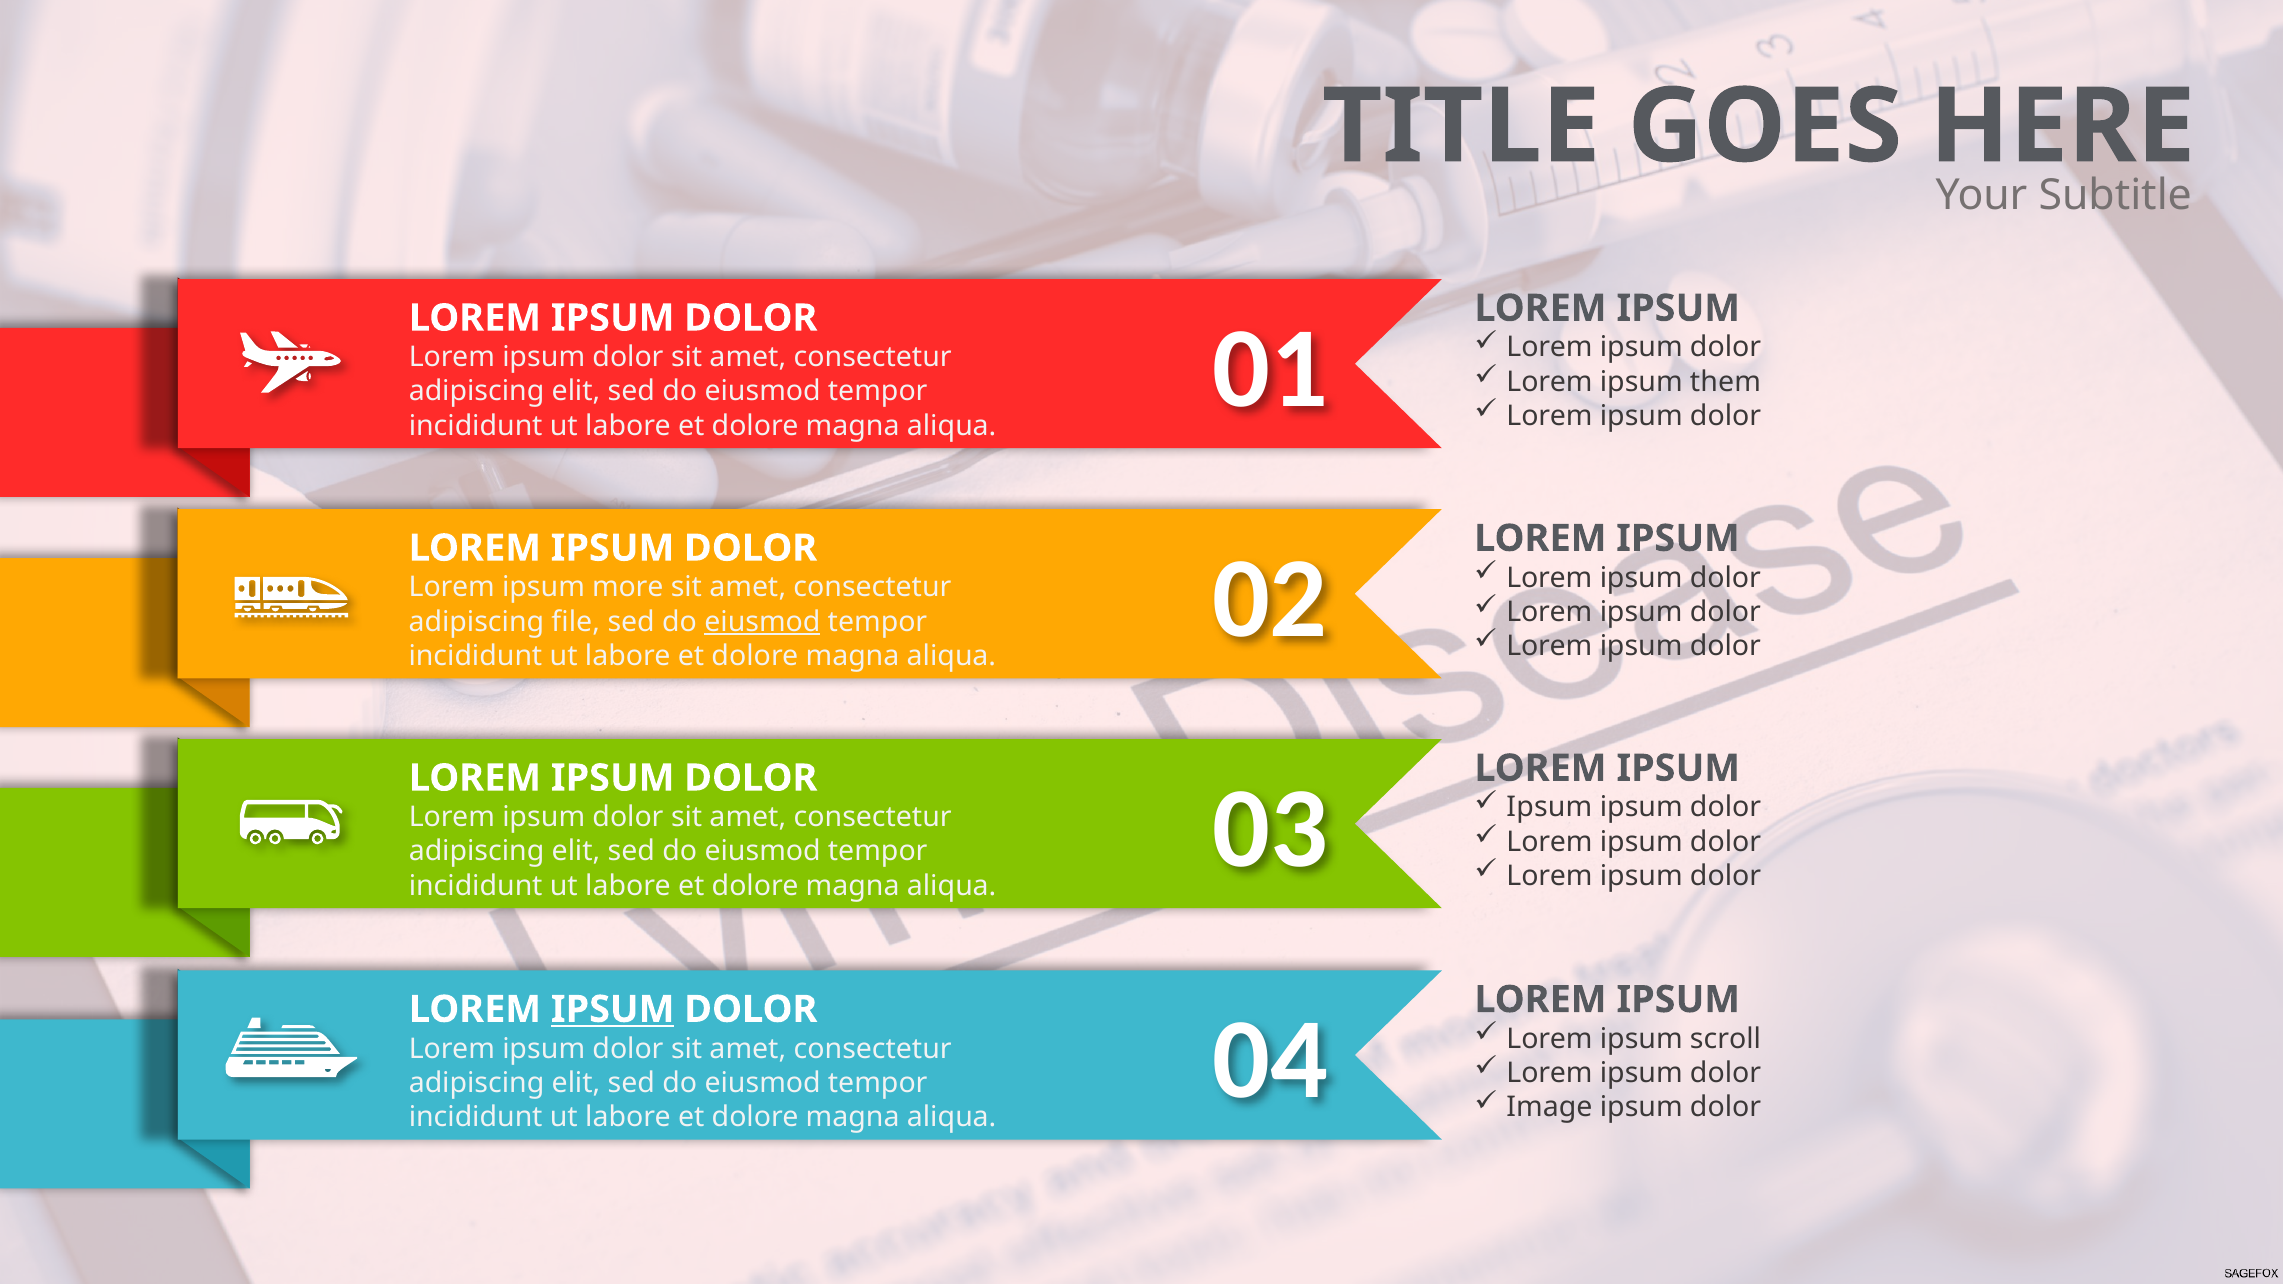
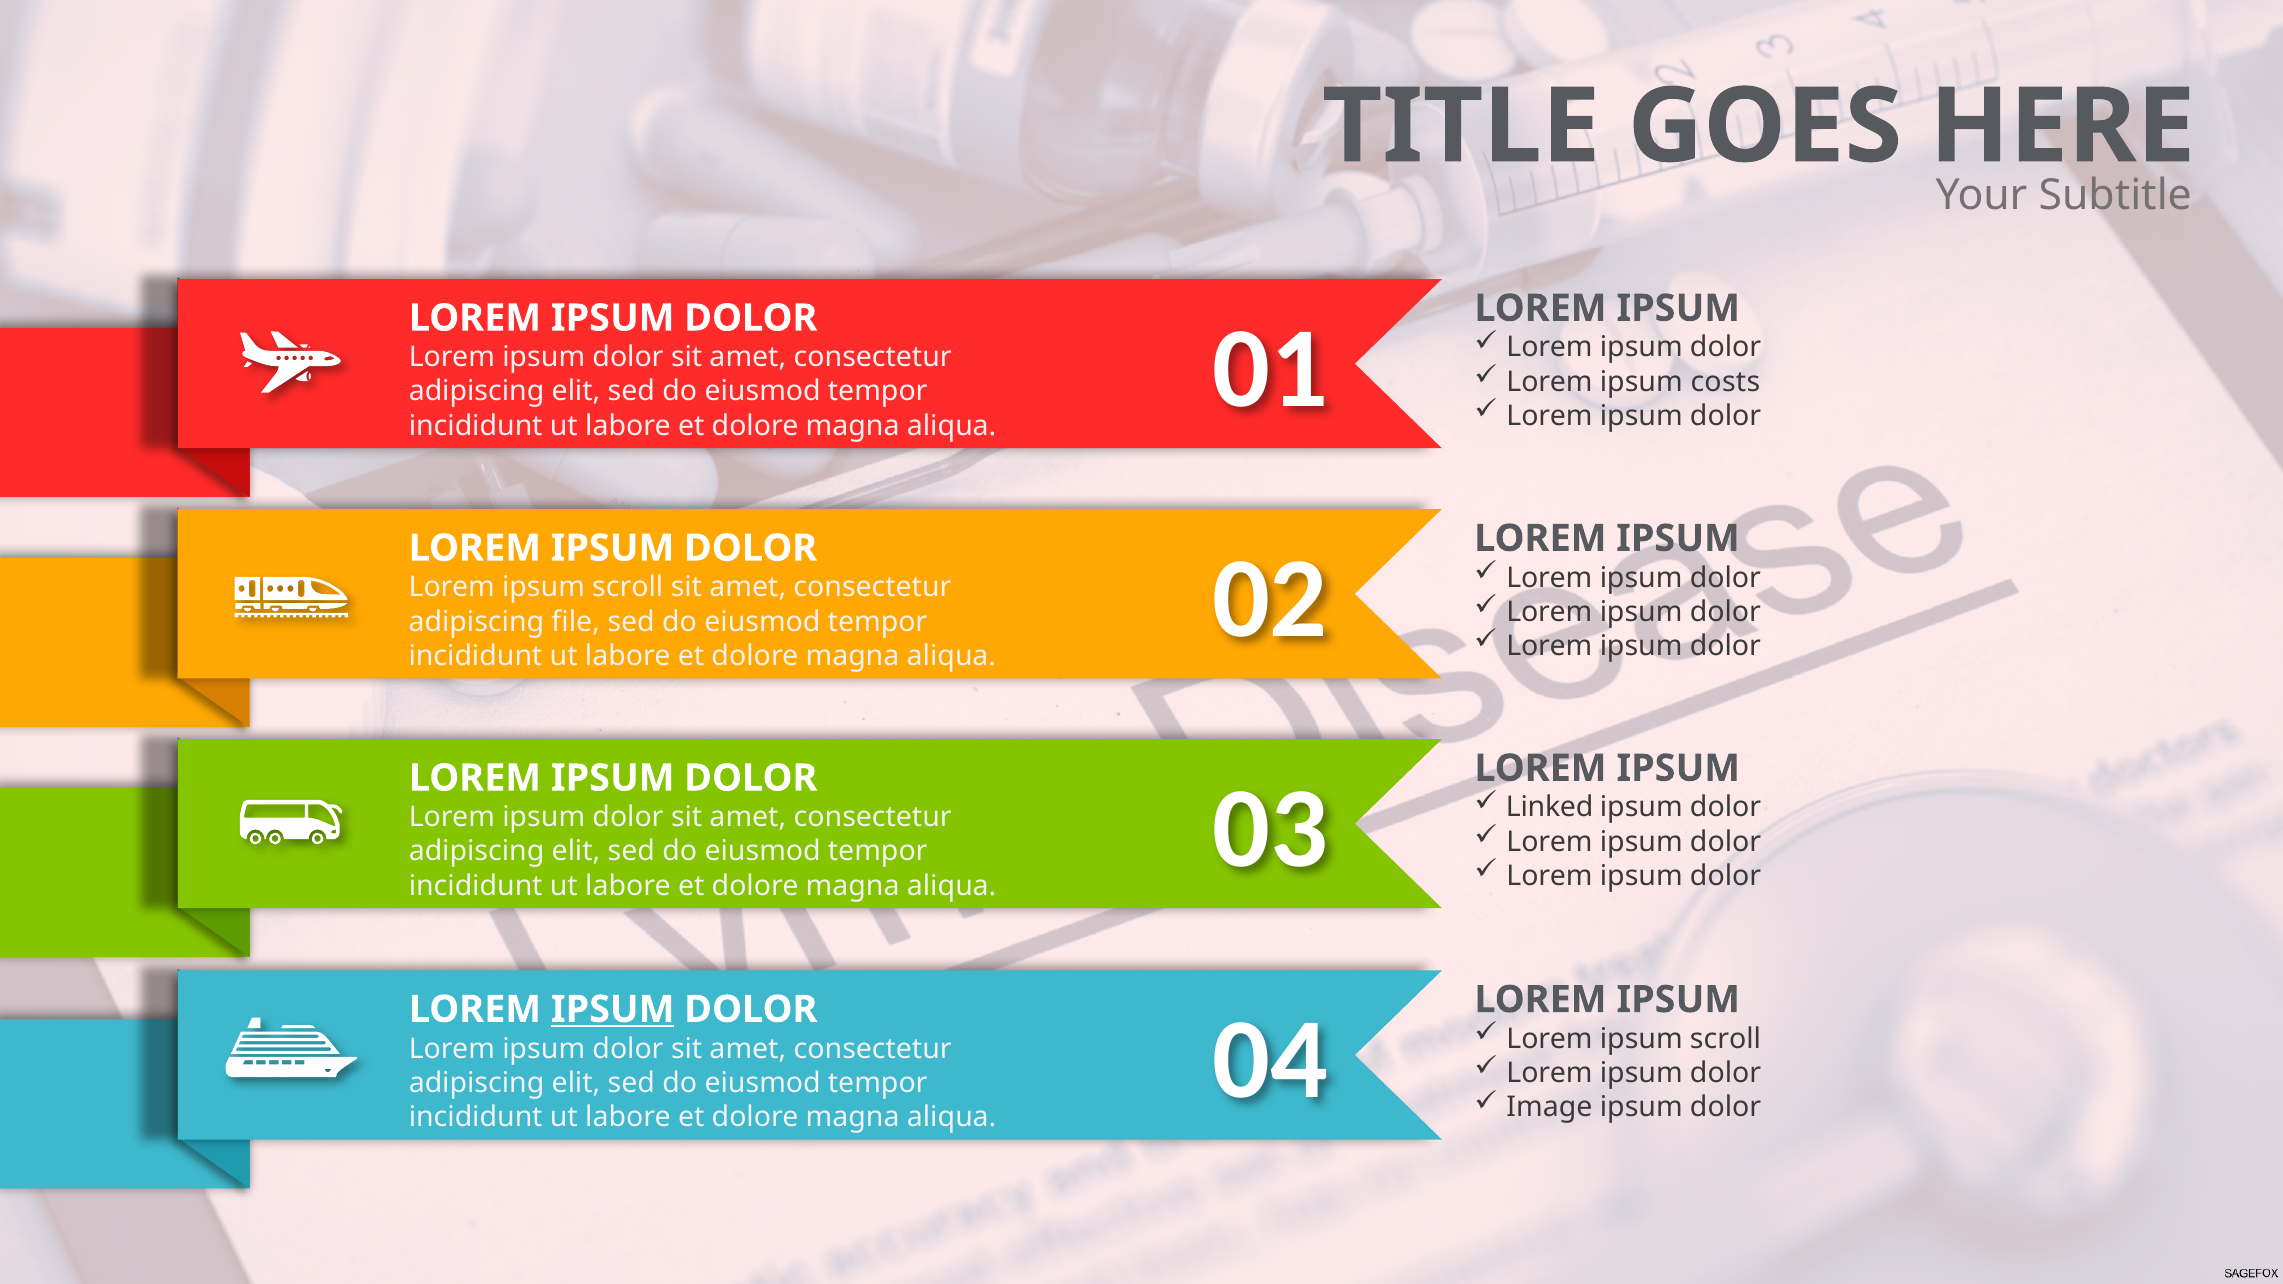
them: them -> costs (1725, 382)
more: more -> scroll (628, 588)
eiusmod underline: present -> none (762, 622)
Ipsum: Ipsum -> Linked (1550, 808)
